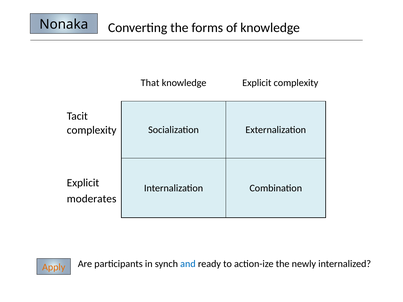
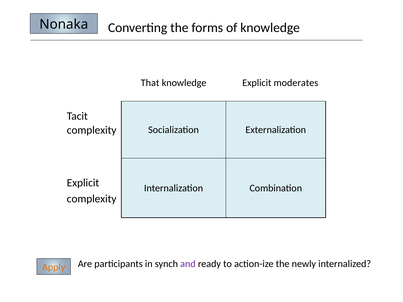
Explicit complexity: complexity -> moderates (296, 83)
moderates: moderates -> complexity (92, 199)
and colour: blue -> purple (188, 264)
